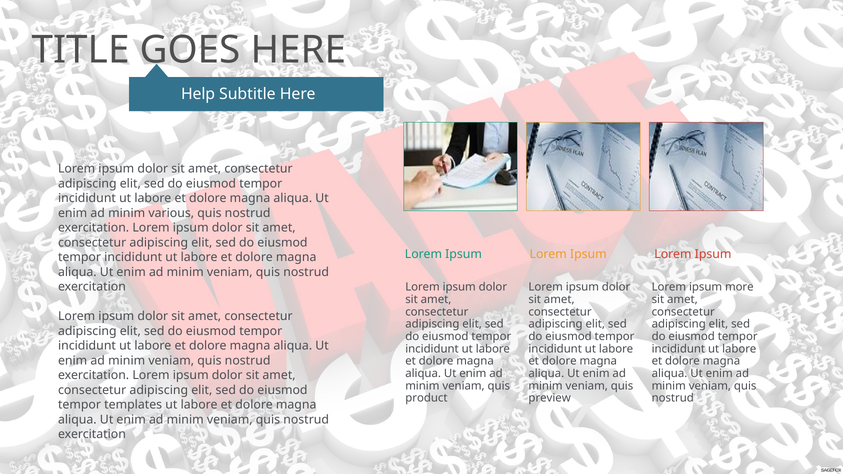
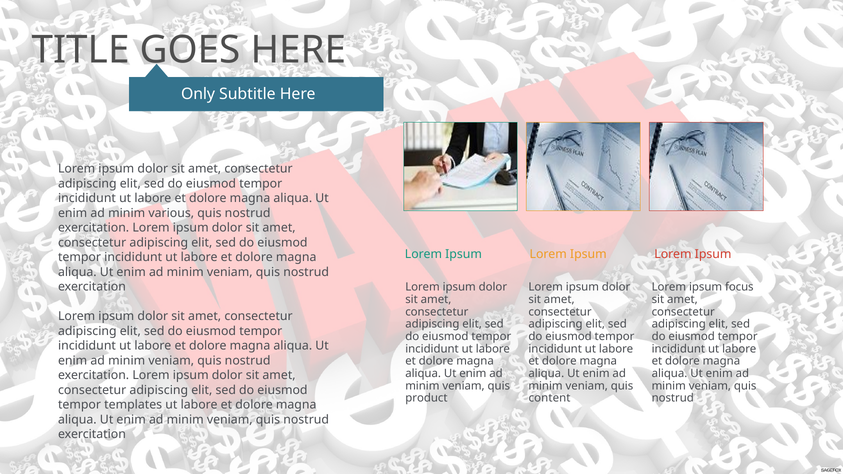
Help: Help -> Only (198, 94)
more: more -> focus (739, 287)
preview: preview -> content (550, 398)
